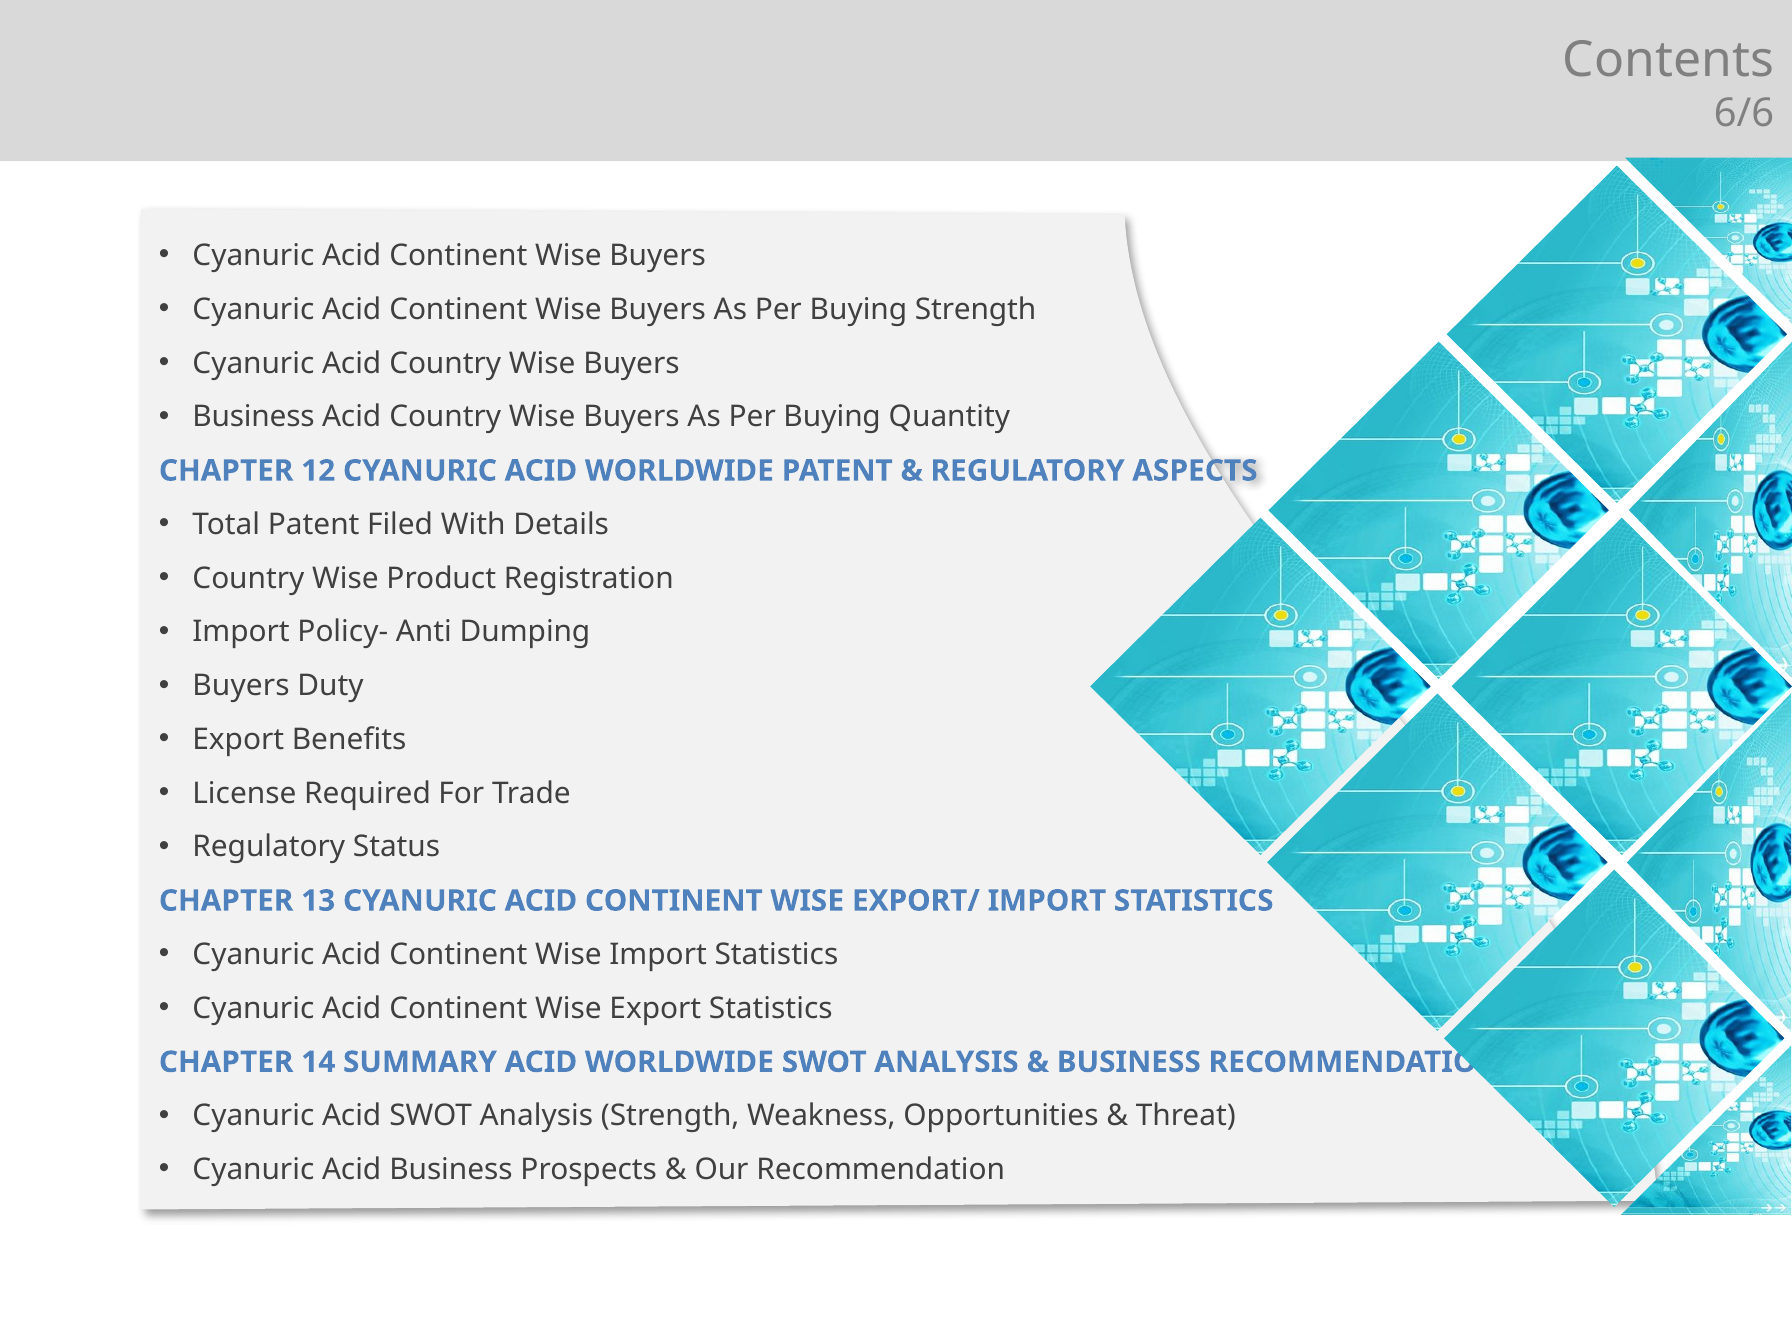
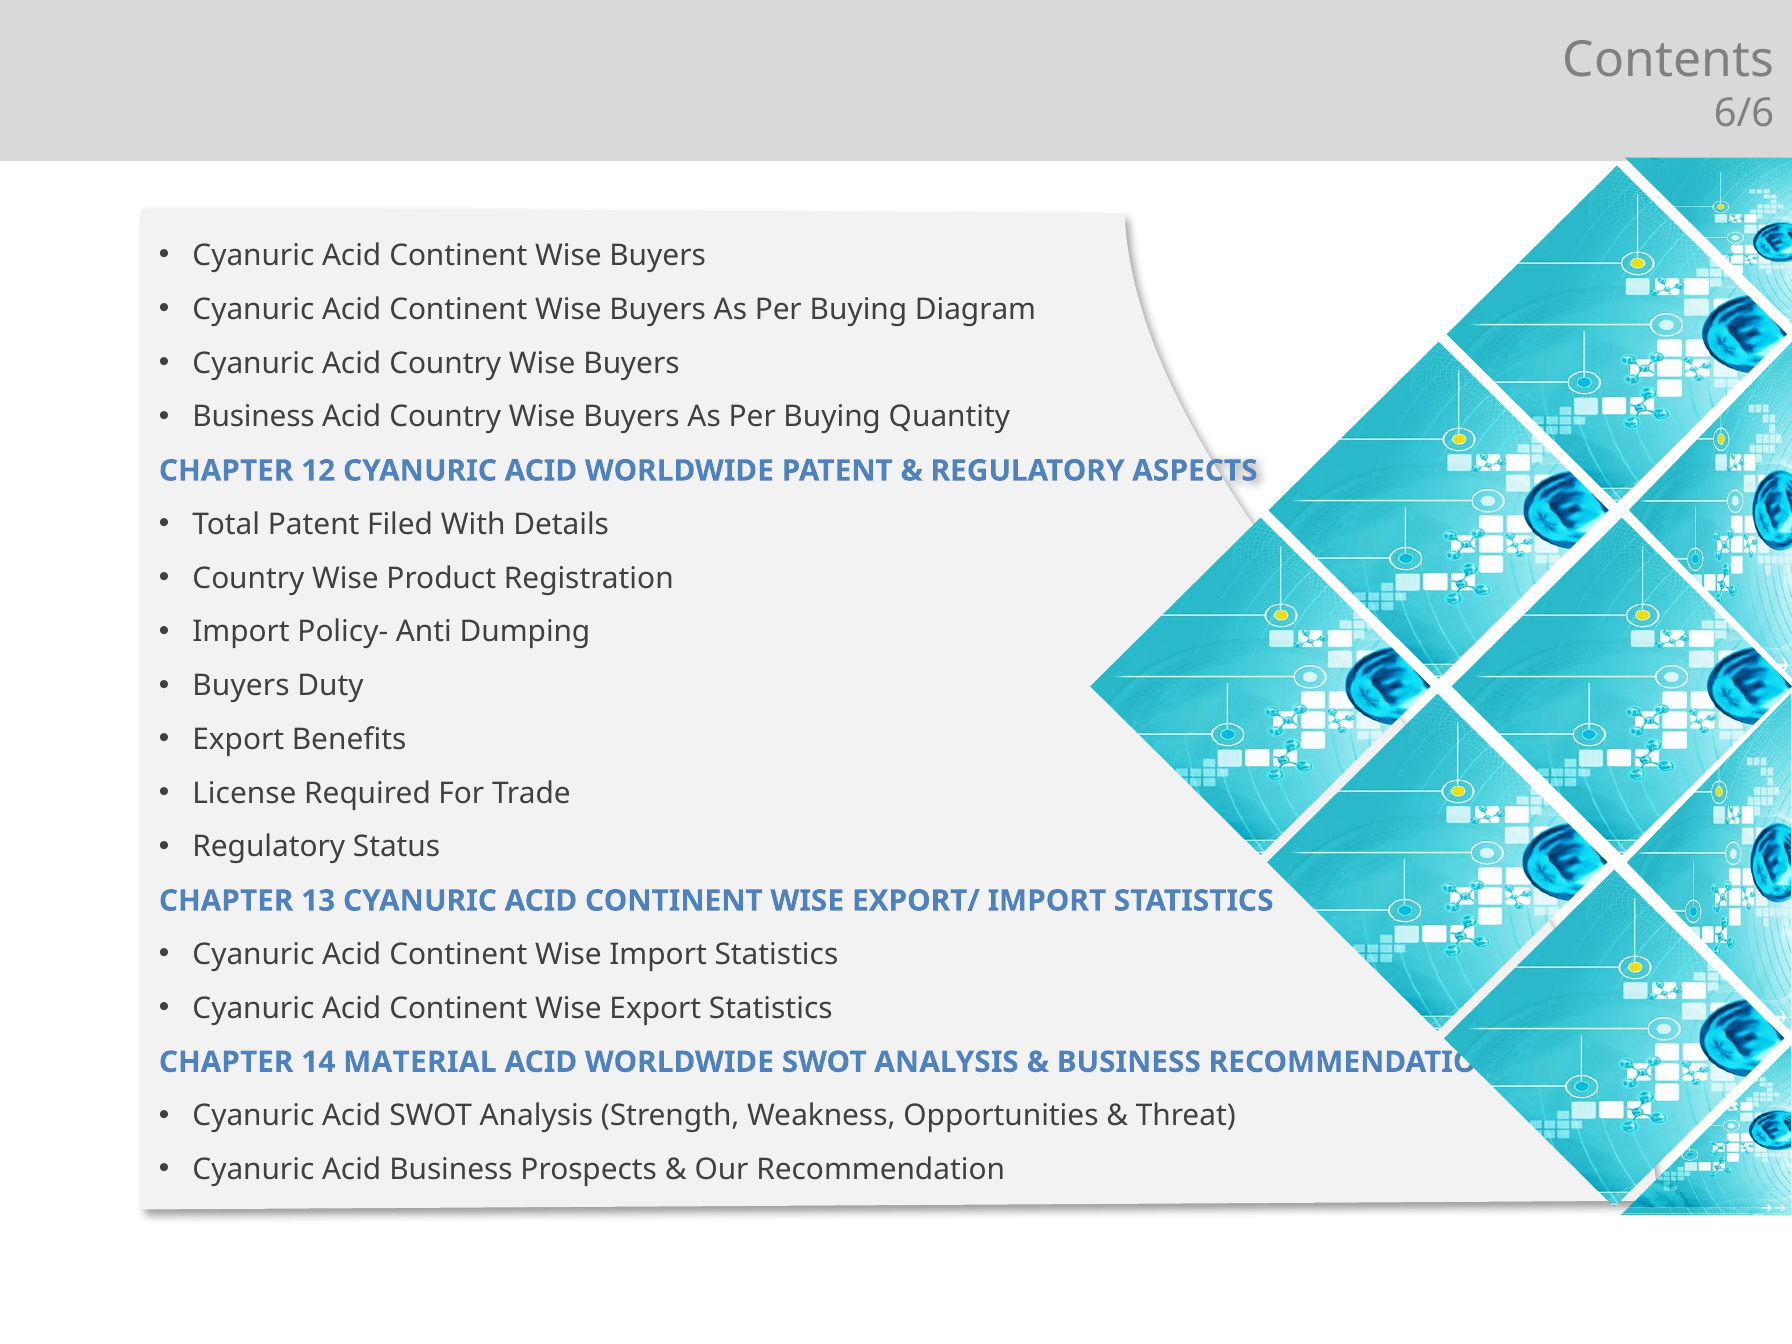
Buying Strength: Strength -> Diagram (976, 309)
SUMMARY: SUMMARY -> MATERIAL (420, 1062)
